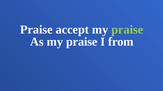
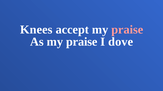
Praise: Praise -> Knees (36, 30)
praise colour: light green -> pink (127, 30)
from: from -> dove (121, 42)
